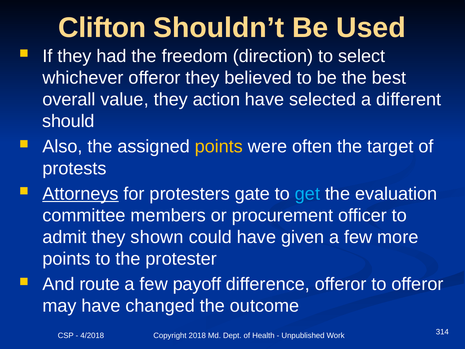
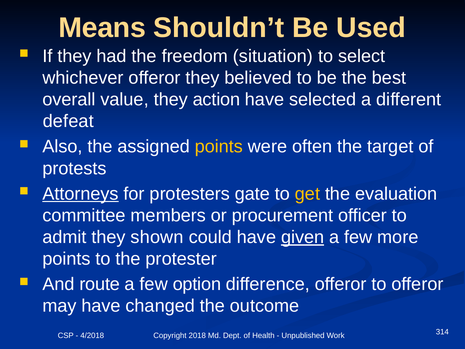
Clifton: Clifton -> Means (102, 28)
direction: direction -> situation (273, 56)
should: should -> defeat (68, 121)
get colour: light blue -> yellow (307, 194)
given underline: none -> present (303, 237)
payoff: payoff -> option (197, 284)
